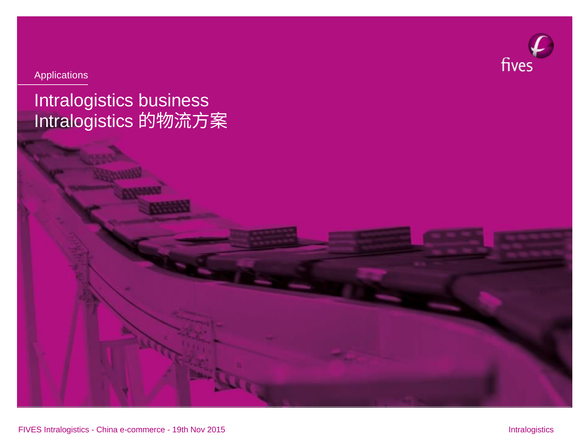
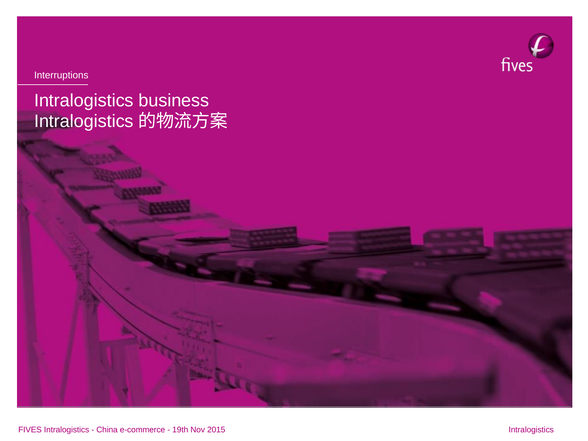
Applications: Applications -> Interruptions (61, 75)
